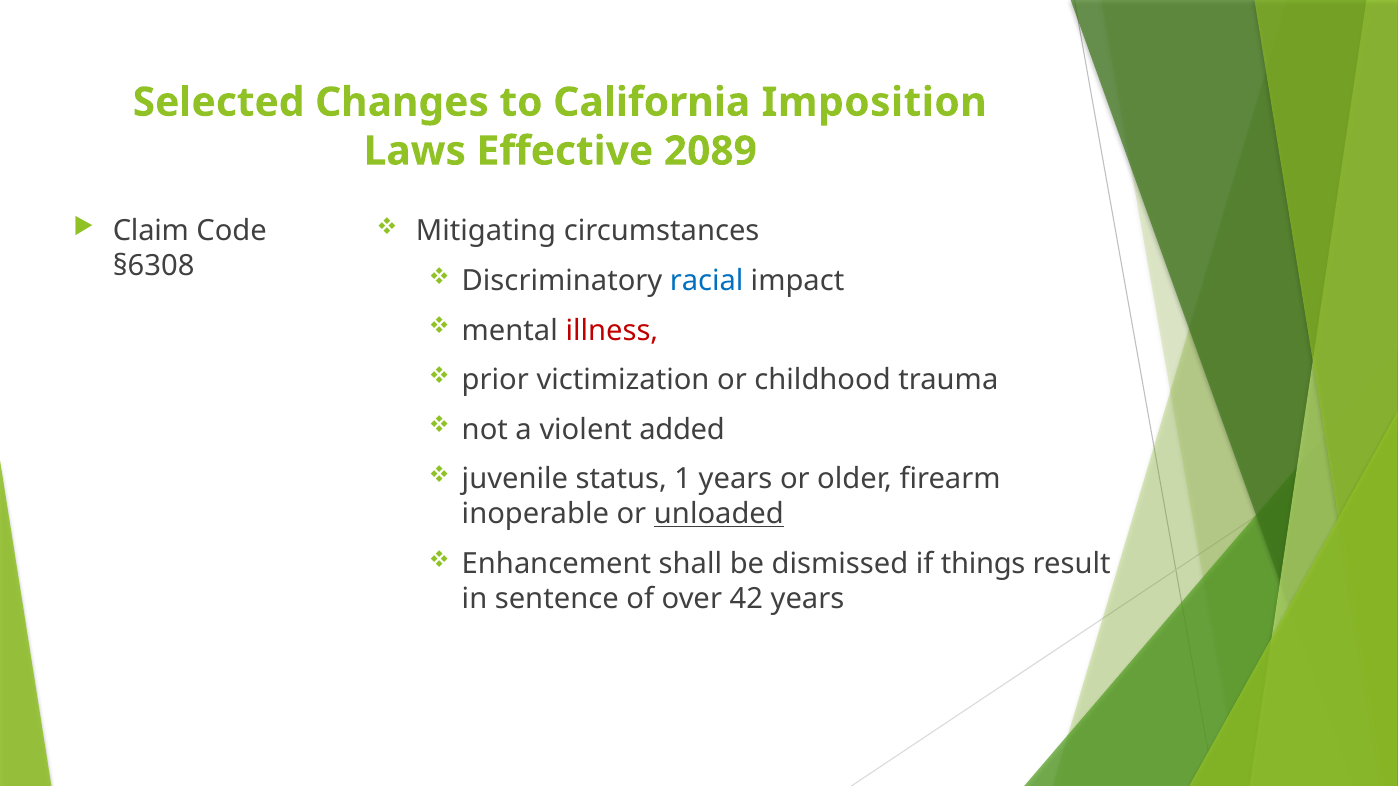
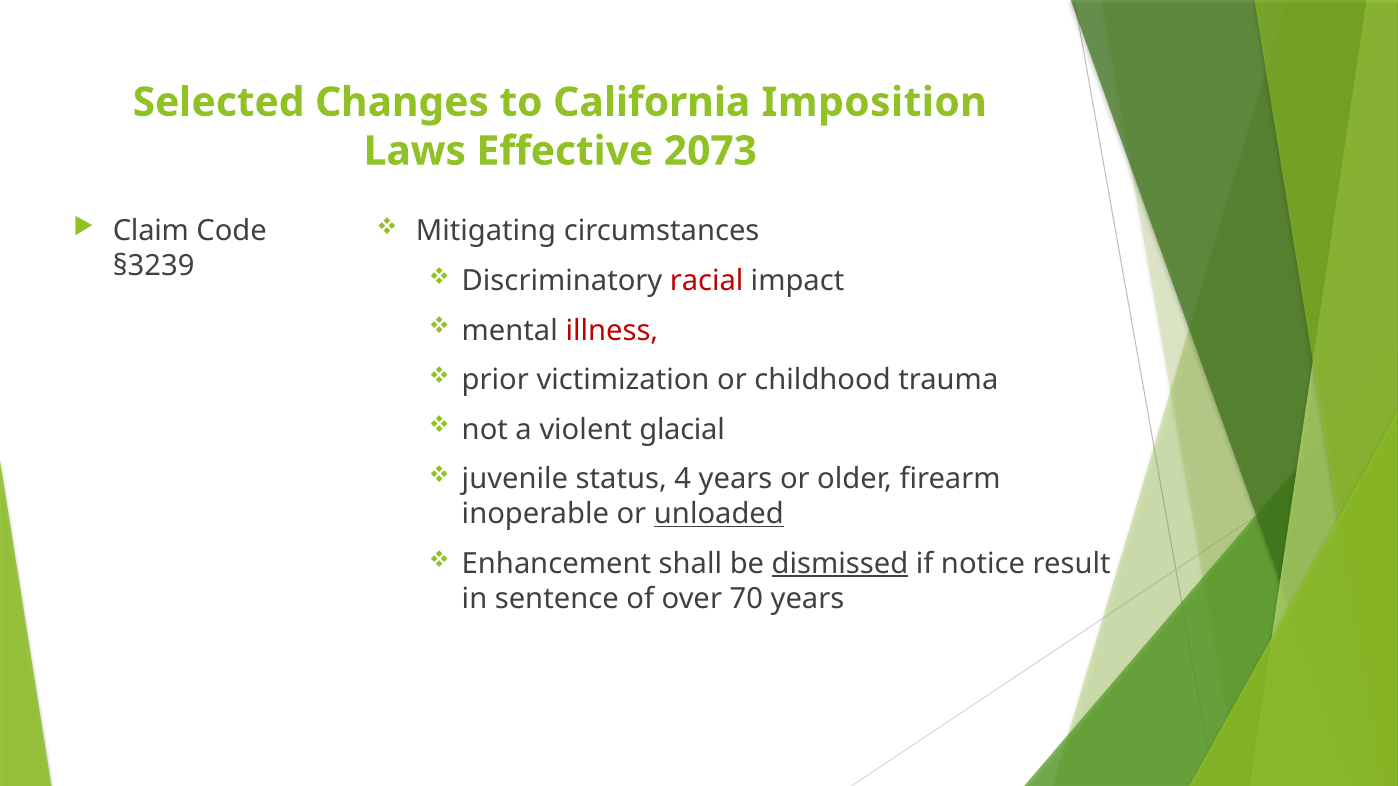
2089: 2089 -> 2073 (710, 151)
§6308: §6308 -> §3239 (154, 266)
racial colour: blue -> red (707, 281)
added: added -> glacial (682, 430)
1: 1 -> 4 (683, 479)
dismissed underline: none -> present (840, 564)
things: things -> notice (983, 564)
42: 42 -> 70 (746, 599)
